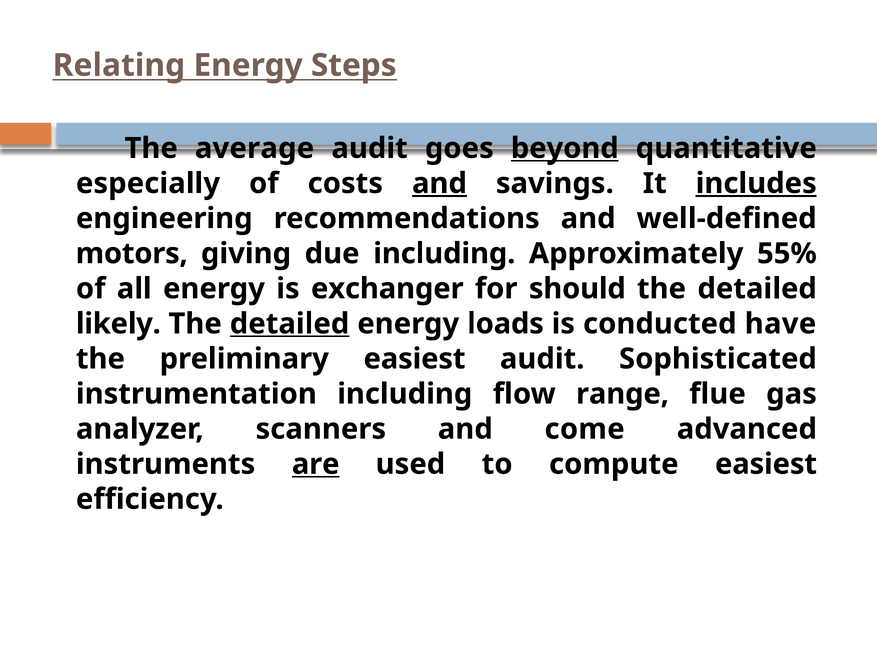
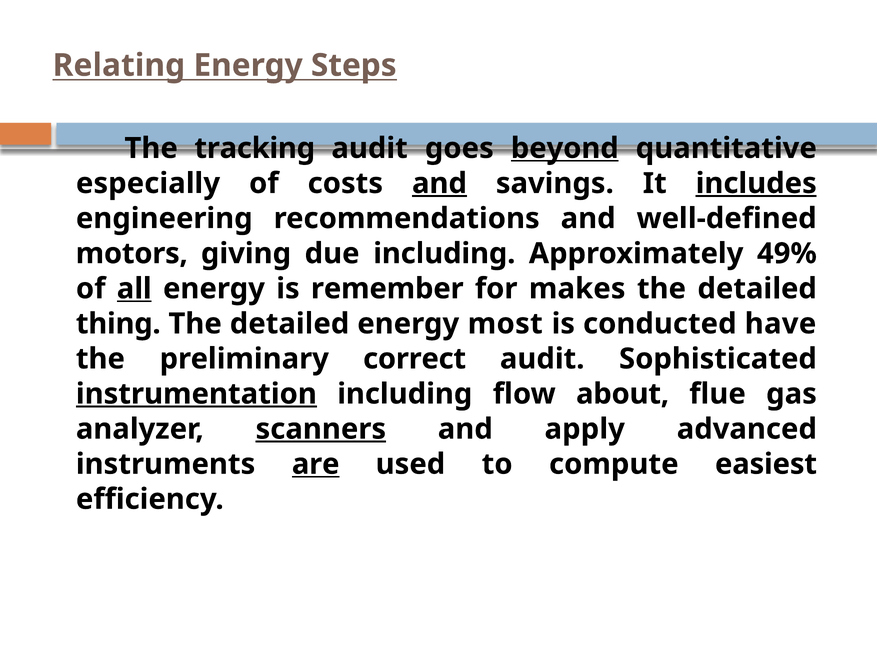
average: average -> tracking (255, 148)
55%: 55% -> 49% (787, 253)
all underline: none -> present (134, 289)
exchanger: exchanger -> remember (387, 289)
should: should -> makes (577, 289)
likely: likely -> thing (118, 324)
detailed underline: present -> none (290, 324)
loads: loads -> most (505, 324)
preliminary easiest: easiest -> correct (415, 359)
instrumentation underline: none -> present (196, 394)
range: range -> about (623, 394)
scanners underline: none -> present (321, 429)
come: come -> apply (585, 429)
